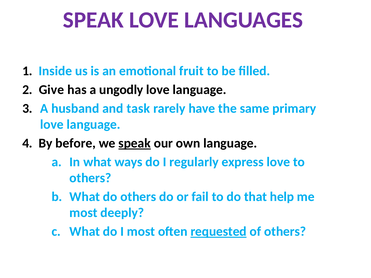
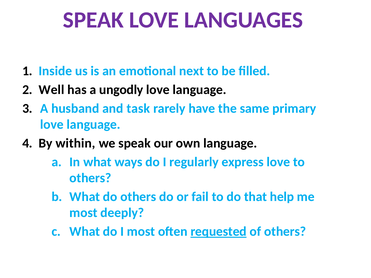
fruit: fruit -> next (192, 71)
Give: Give -> Well (51, 90)
before: before -> within (76, 143)
speak underline: present -> none (135, 143)
